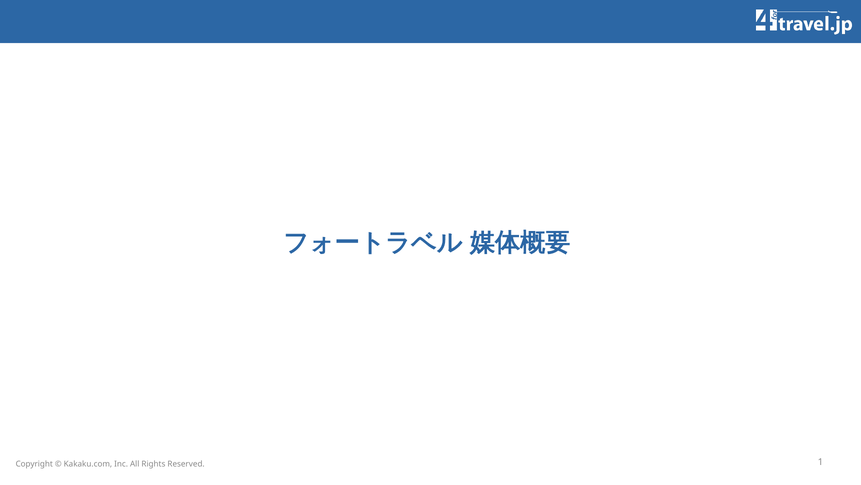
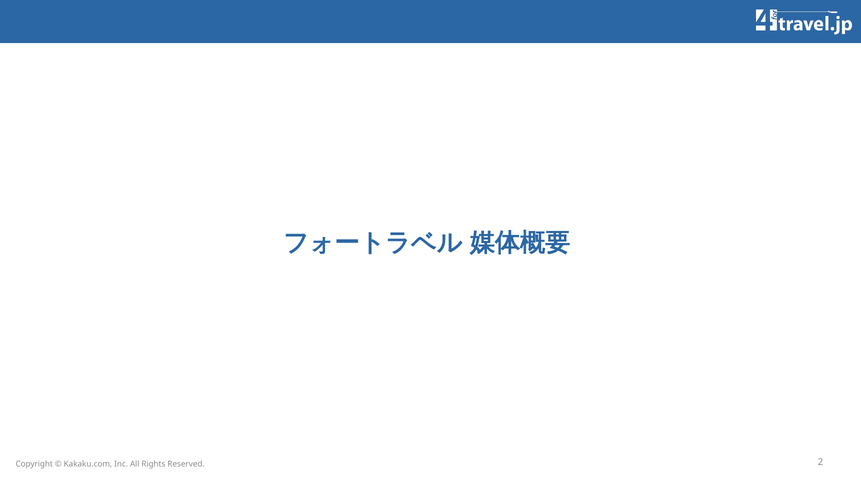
1: 1 -> 2 (820, 462)
